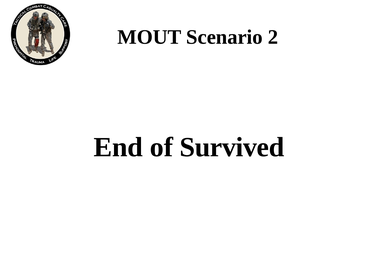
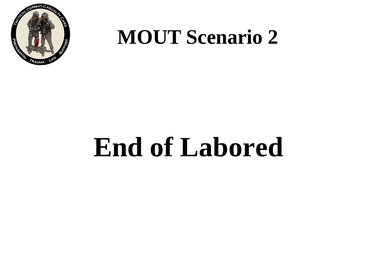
Survived: Survived -> Labored (232, 147)
